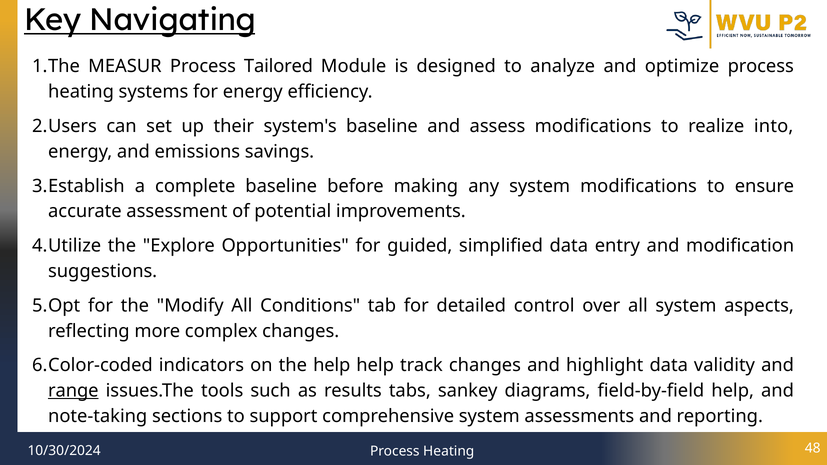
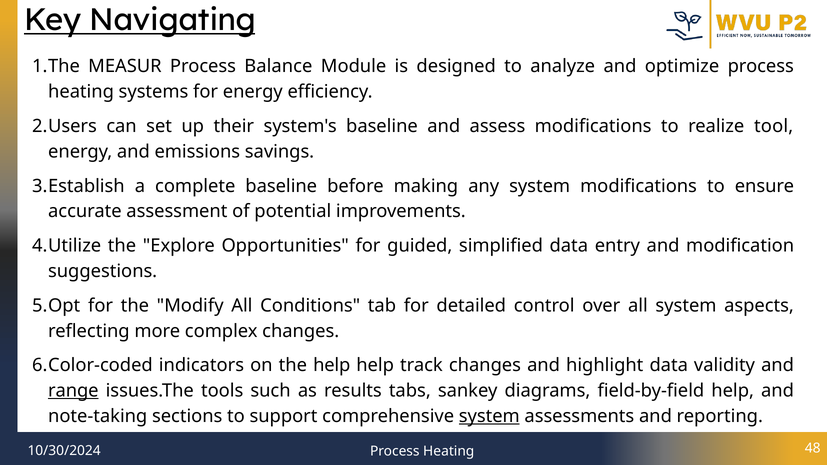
Tailored: Tailored -> Balance (278, 66)
into: into -> tool (774, 126)
system underline: none -> present (489, 416)
